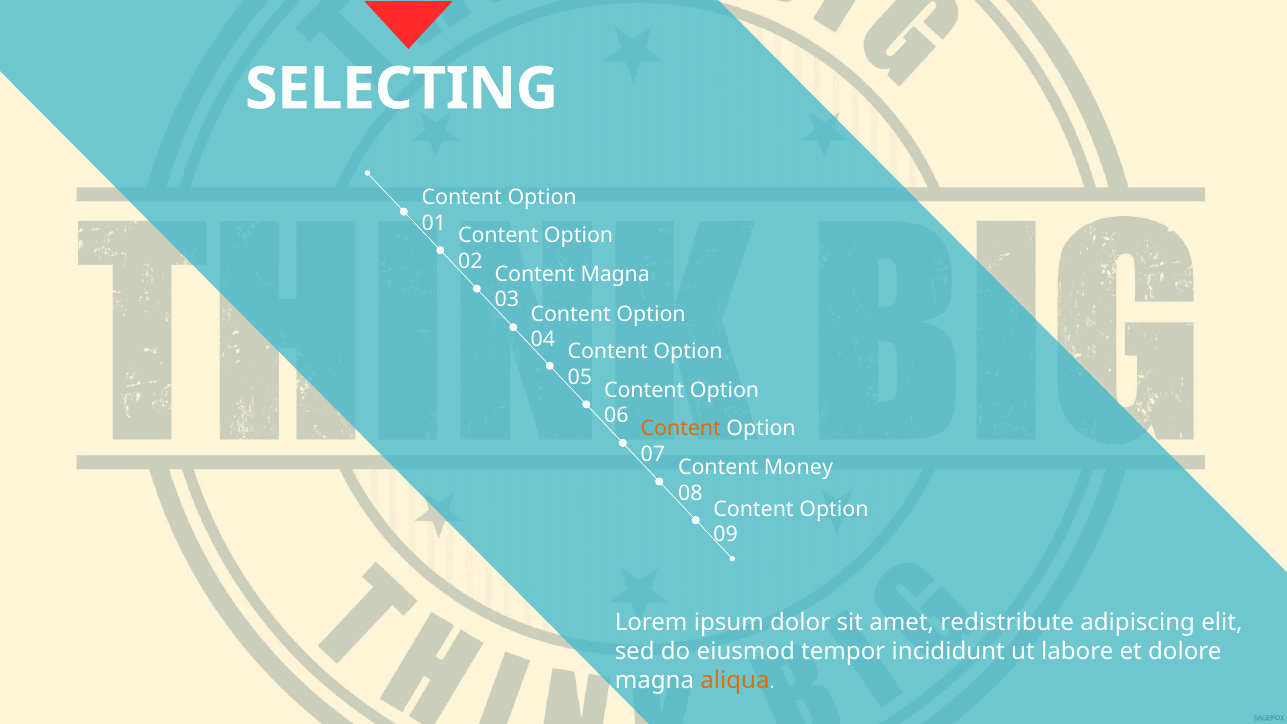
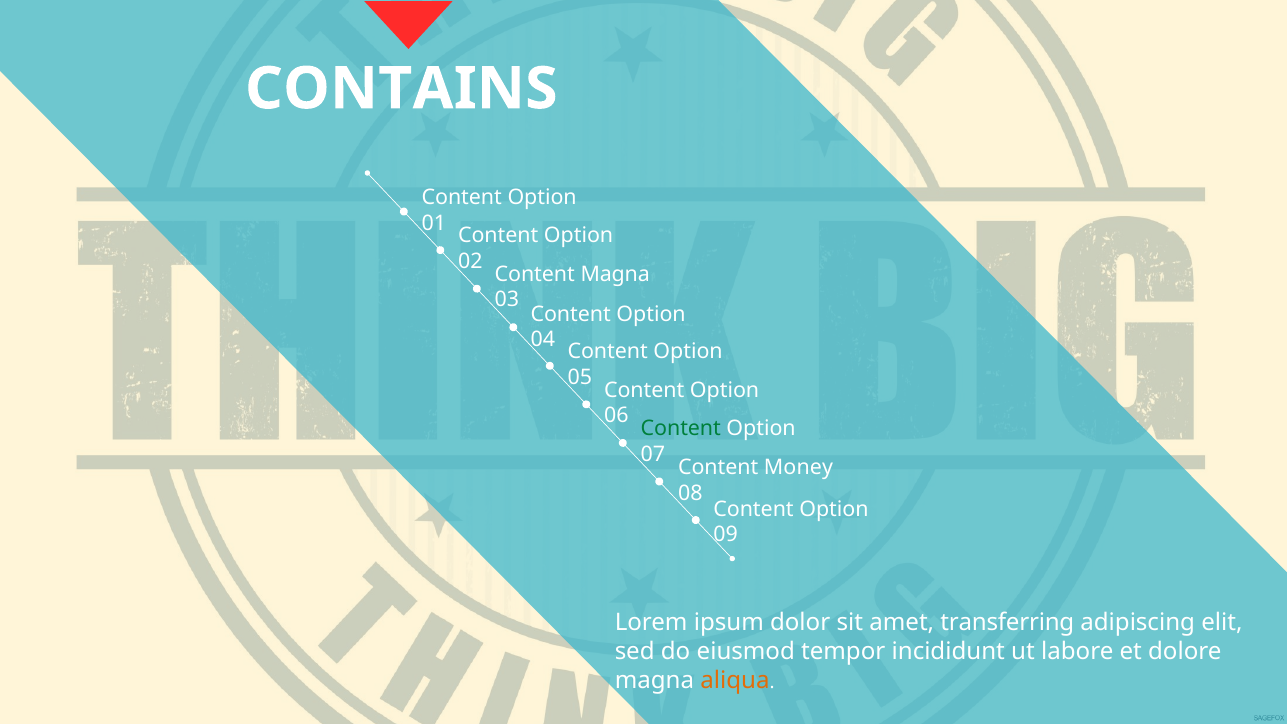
SELECTING: SELECTING -> CONTAINS (401, 89)
Content colour: orange -> green (681, 429)
redistribute: redistribute -> transferring (1007, 623)
